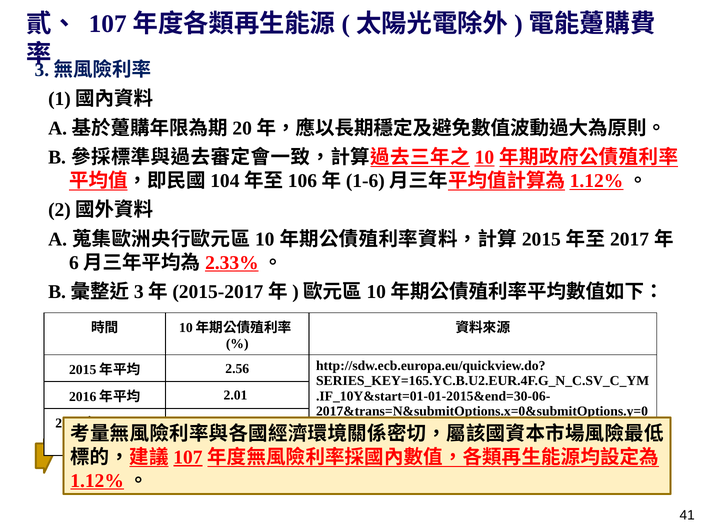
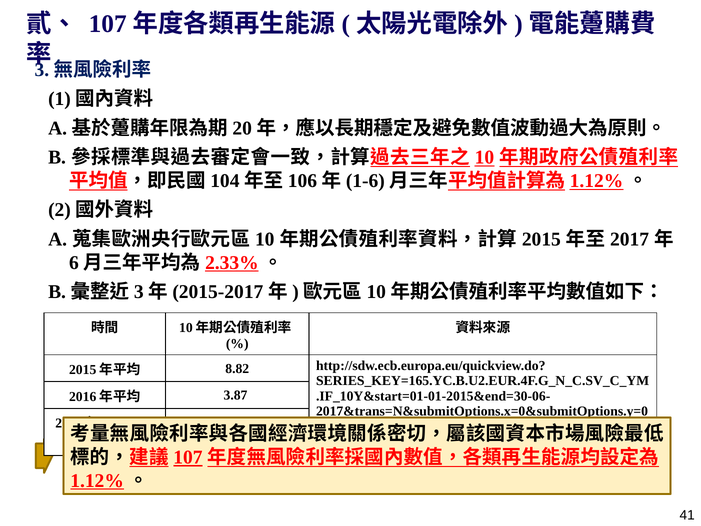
2.56: 2.56 -> 8.82 (237, 368)
2.01: 2.01 -> 3.87 (236, 395)
